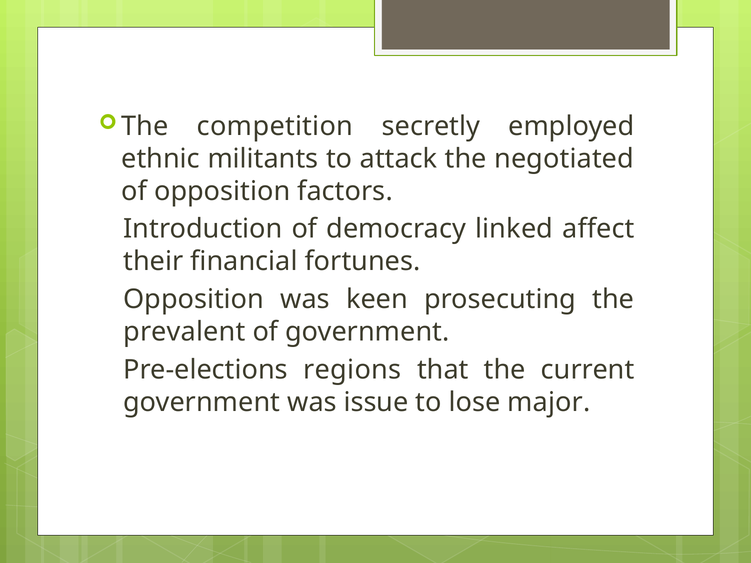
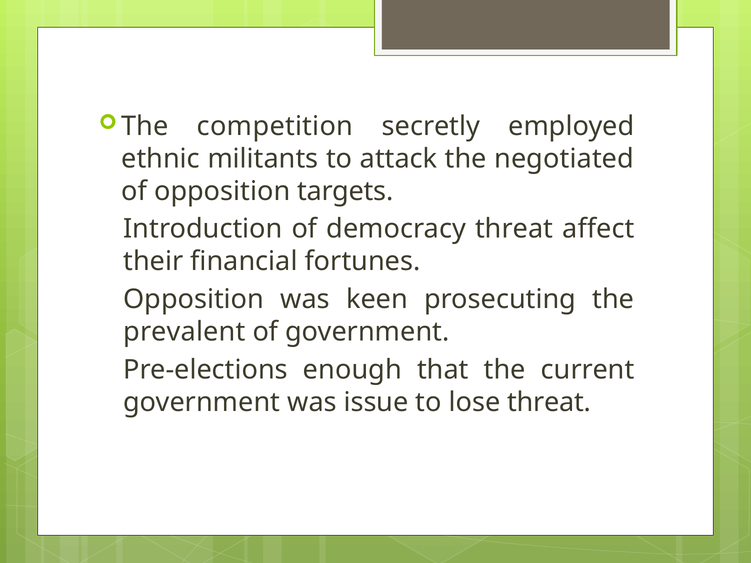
factors: factors -> targets (345, 191)
democracy linked: linked -> threat (514, 229)
regions: regions -> enough (352, 370)
lose major: major -> threat (549, 403)
